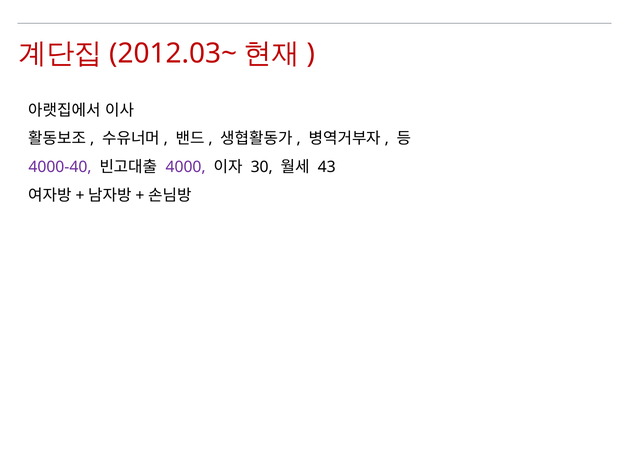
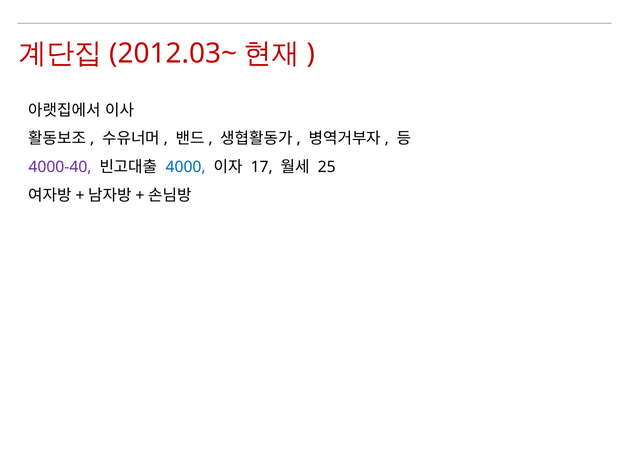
4000 colour: purple -> blue (186, 167)
30: 30 -> 17 (262, 167)
43: 43 -> 25 (327, 167)
